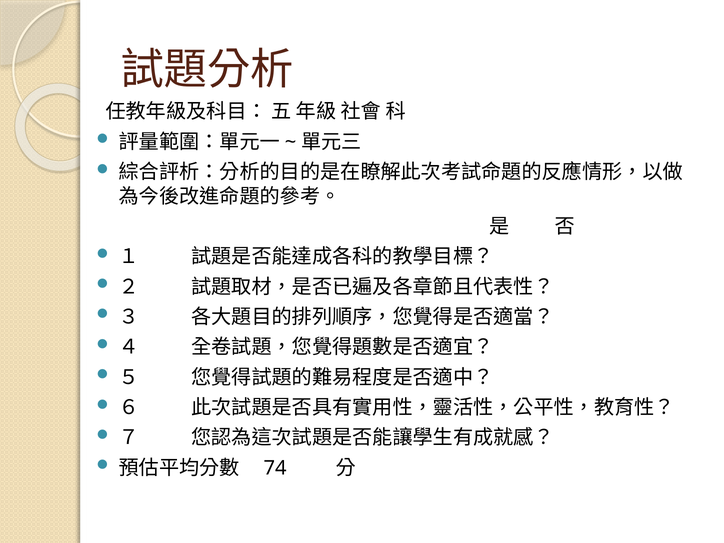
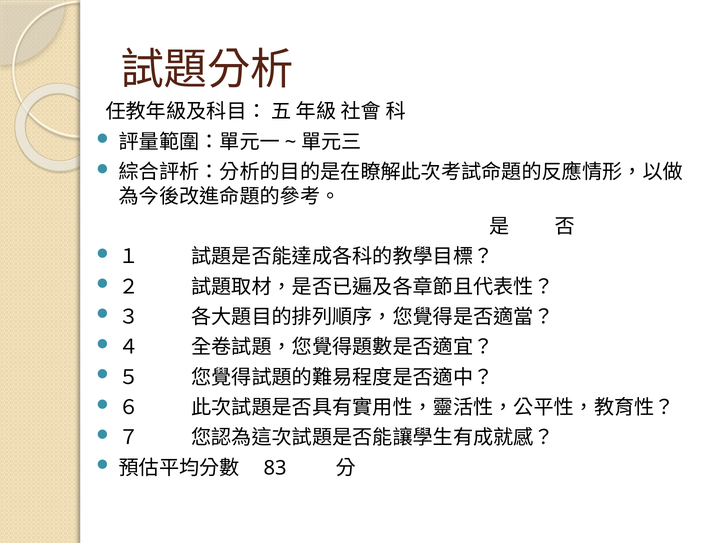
74: 74 -> 83 (275, 468)
